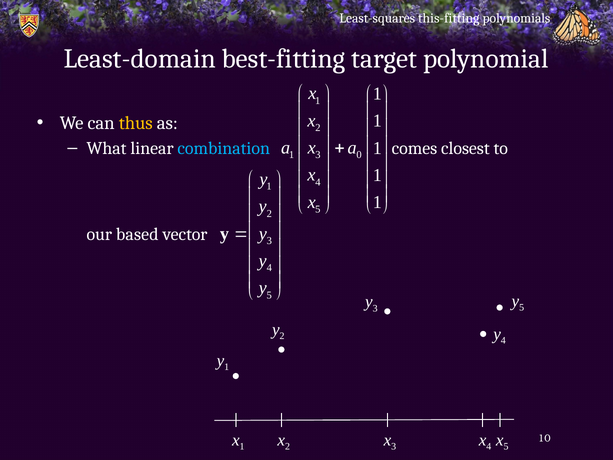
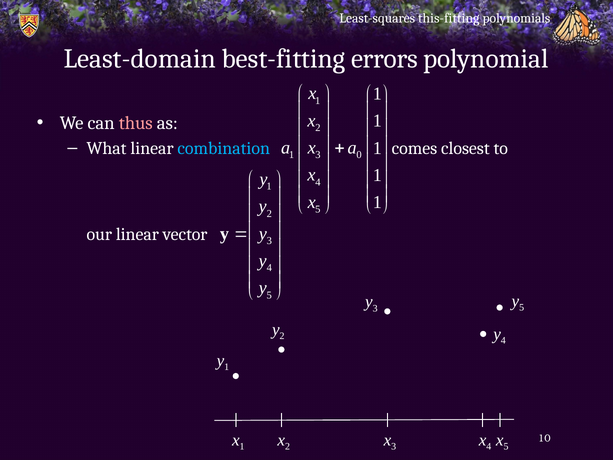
target: target -> errors (384, 59)
thus colour: yellow -> pink (136, 123)
our based: based -> linear (137, 234)
